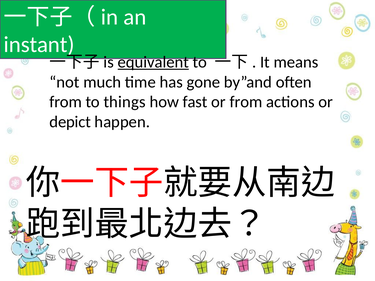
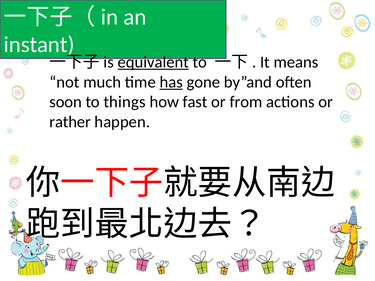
has underline: none -> present (171, 82)
from: from -> soon (66, 102)
depict: depict -> rather (70, 122)
